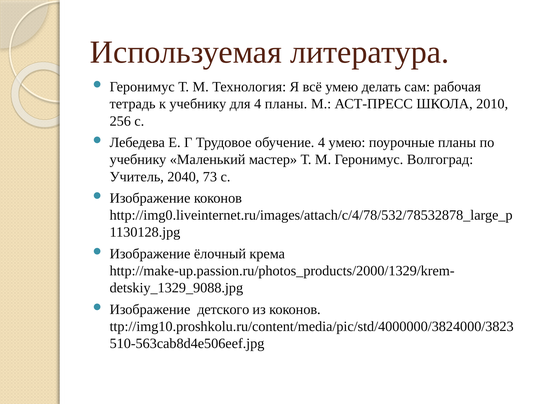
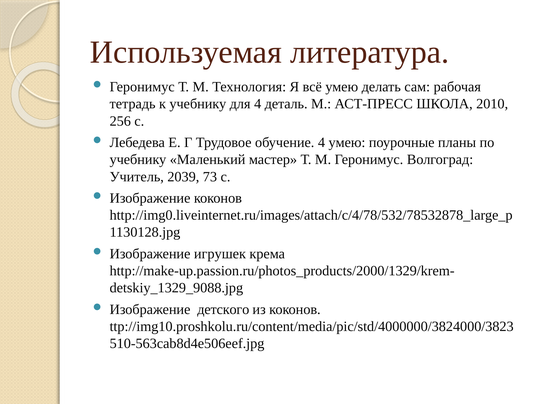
4 планы: планы -> деталь (286, 104)
2040: 2040 -> 2039 (183, 177)
ёлочный: ёлочный -> игрушек (220, 254)
